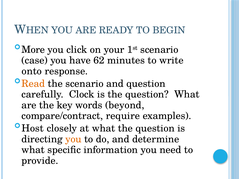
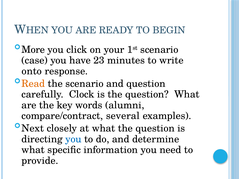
62: 62 -> 23 (99, 60)
beyond: beyond -> alumni (125, 105)
require: require -> several (123, 116)
Host: Host -> Next (33, 129)
you colour: orange -> blue (73, 139)
